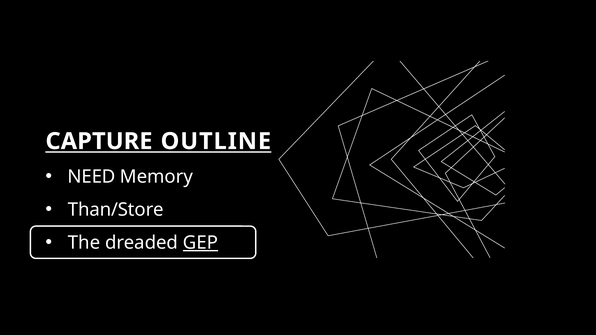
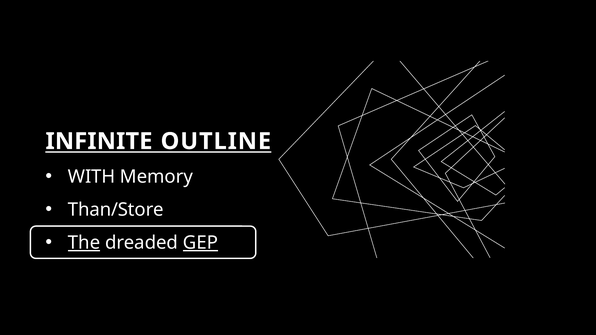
CAPTURE: CAPTURE -> INFINITE (99, 141)
NEED: NEED -> WITH (92, 177)
The underline: none -> present (84, 243)
